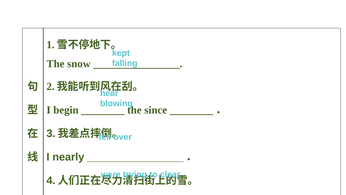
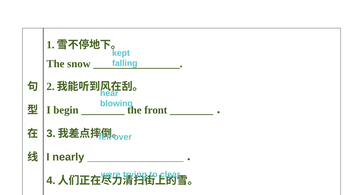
since: since -> front (156, 110)
